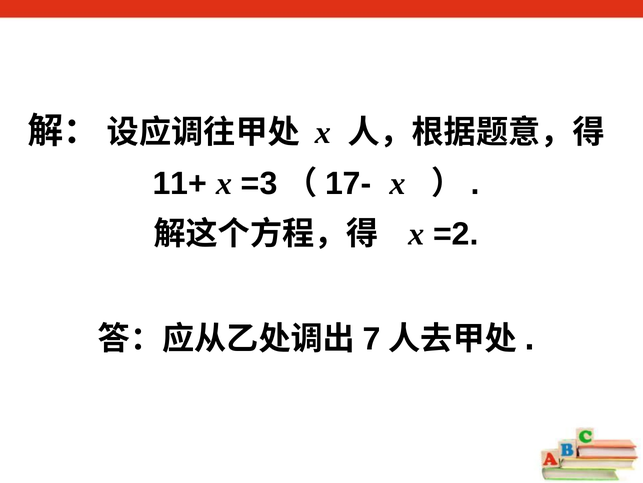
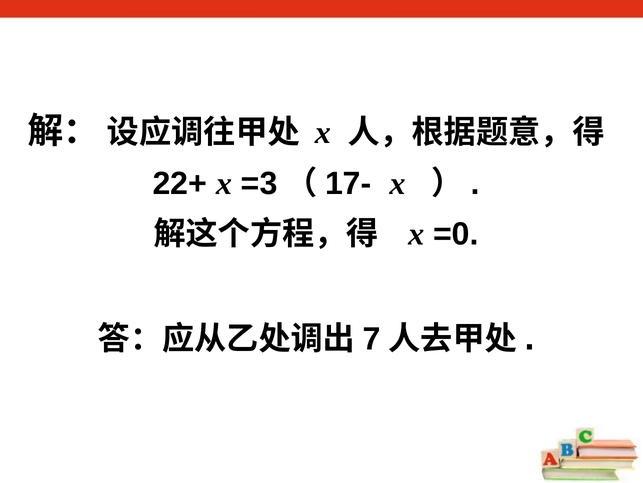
11+: 11+ -> 22+ (180, 183)
=2: =2 -> =0 (456, 234)
